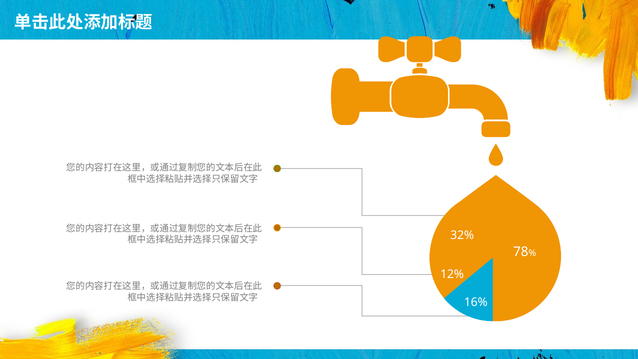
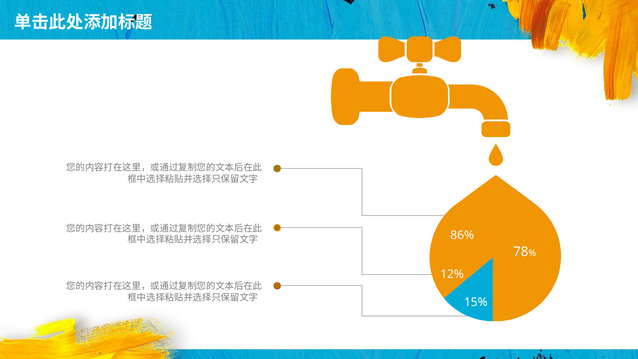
32%: 32% -> 86% (462, 235)
16%: 16% -> 15% (476, 302)
